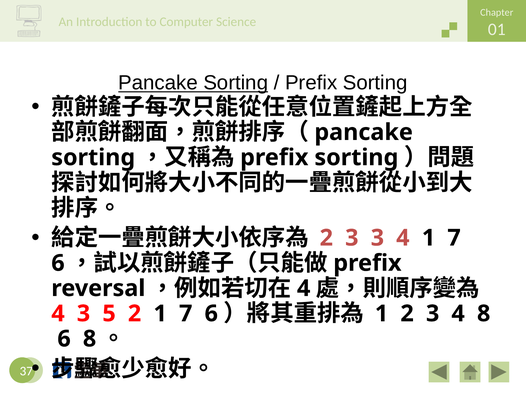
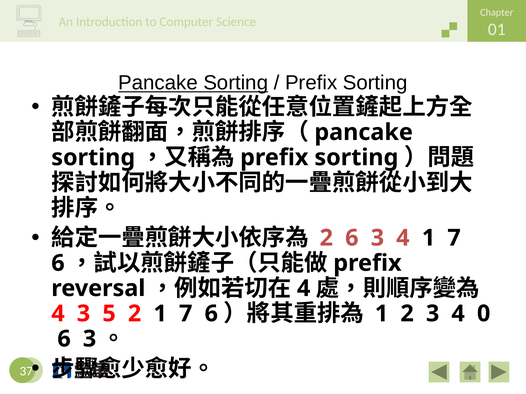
3: 3 -> 6 (352, 238)
4 8: 8 -> 0 (484, 314)
8: 8 -> 3 (90, 339)
